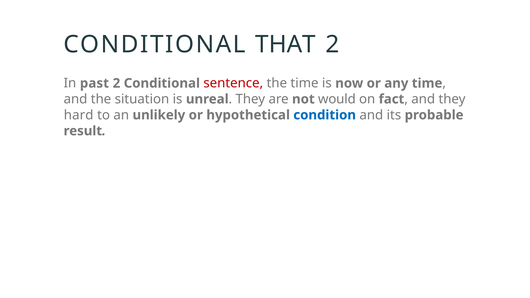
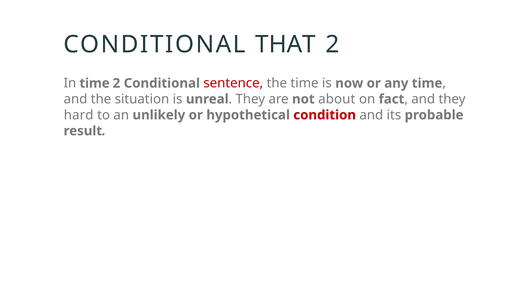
In past: past -> time (95, 83)
would: would -> about (337, 99)
condition colour: blue -> red (325, 115)
